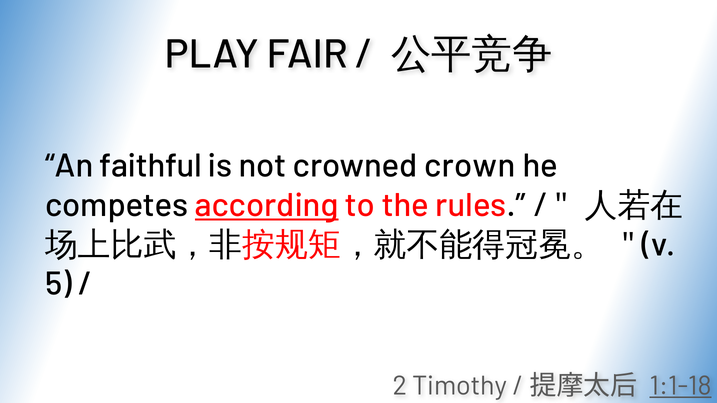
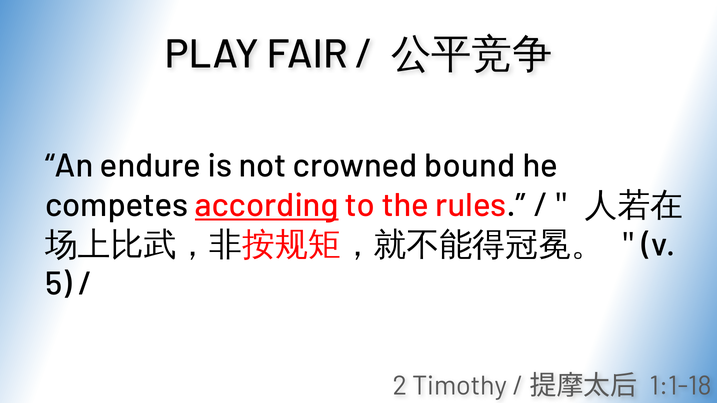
faithful: faithful -> endure (151, 166)
crown: crown -> bound (470, 166)
1:1-18 underline: present -> none (681, 386)
